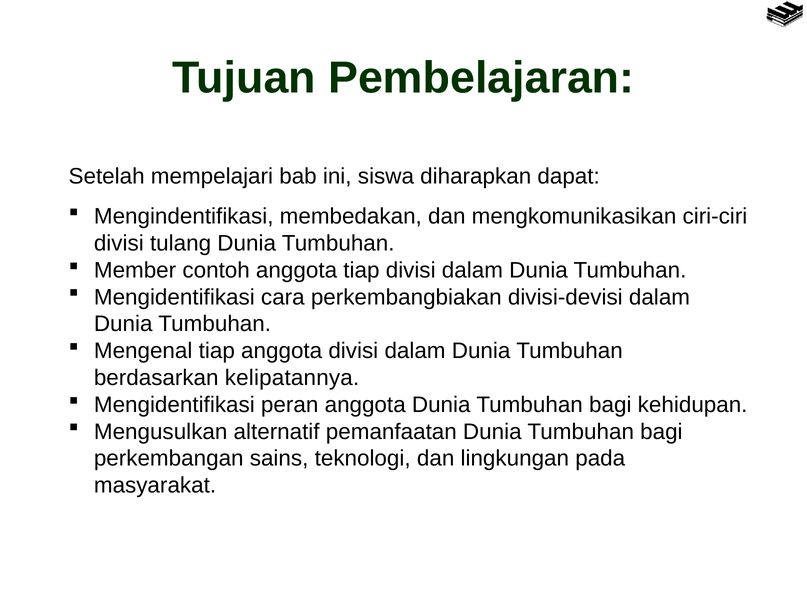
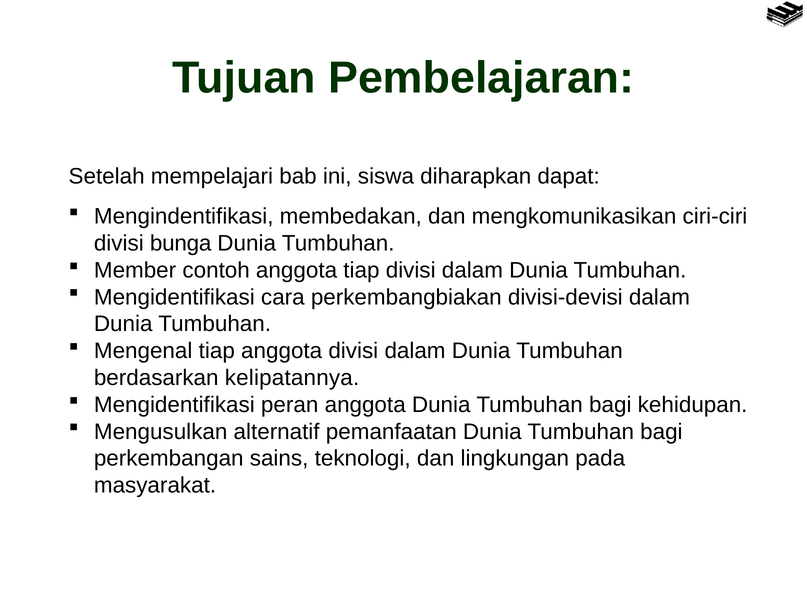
tulang: tulang -> bunga (181, 243)
